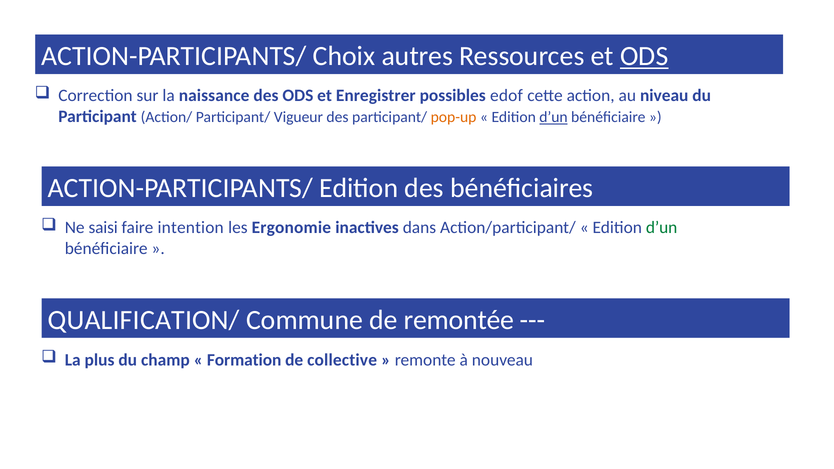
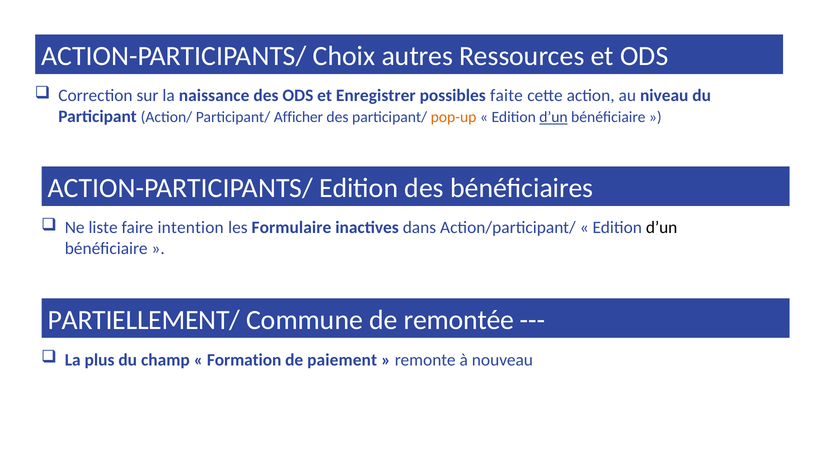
ODS underline: present -> none (644, 56)
edof: edof -> faite (506, 96)
Vigueur: Vigueur -> Afficher (298, 117)
saisi: saisi -> liste (103, 228)
Ergonomie: Ergonomie -> Formulaire (291, 228)
d’un colour: green -> black (662, 228)
QUALIFICATION/: QUALIFICATION/ -> PARTIELLEMENT/ (144, 320)
collective: collective -> paiement (342, 360)
